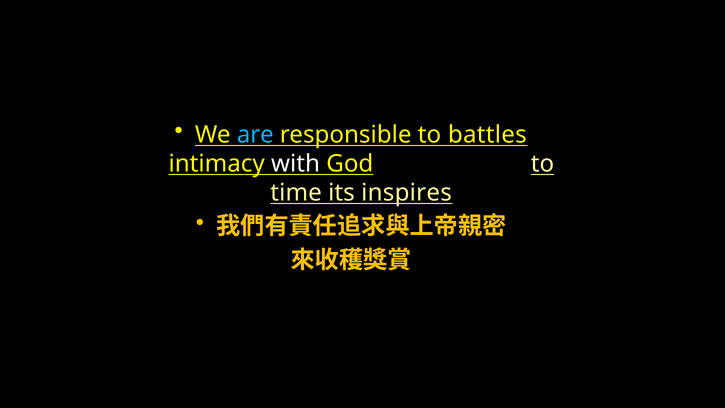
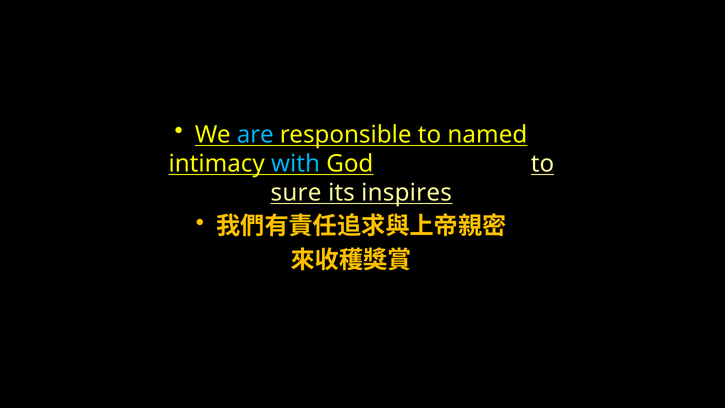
battles: battles -> named (487, 134)
with colour: white -> light blue (296, 163)
time: time -> sure (296, 192)
